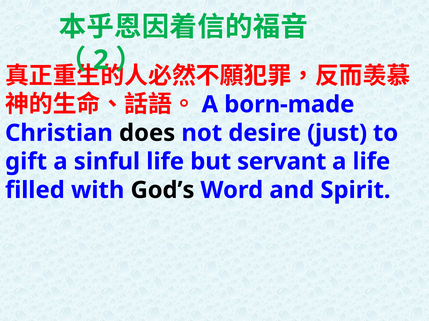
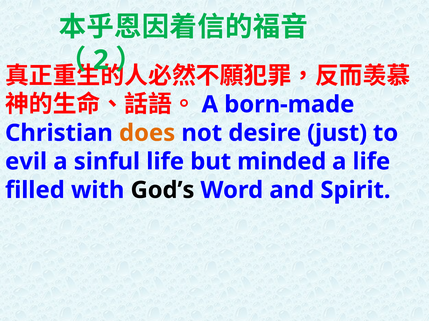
does colour: black -> orange (147, 133)
gift: gift -> evil (26, 162)
servant: servant -> minded (282, 162)
